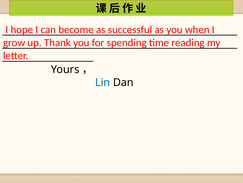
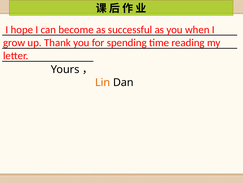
Lin colour: blue -> orange (103, 82)
